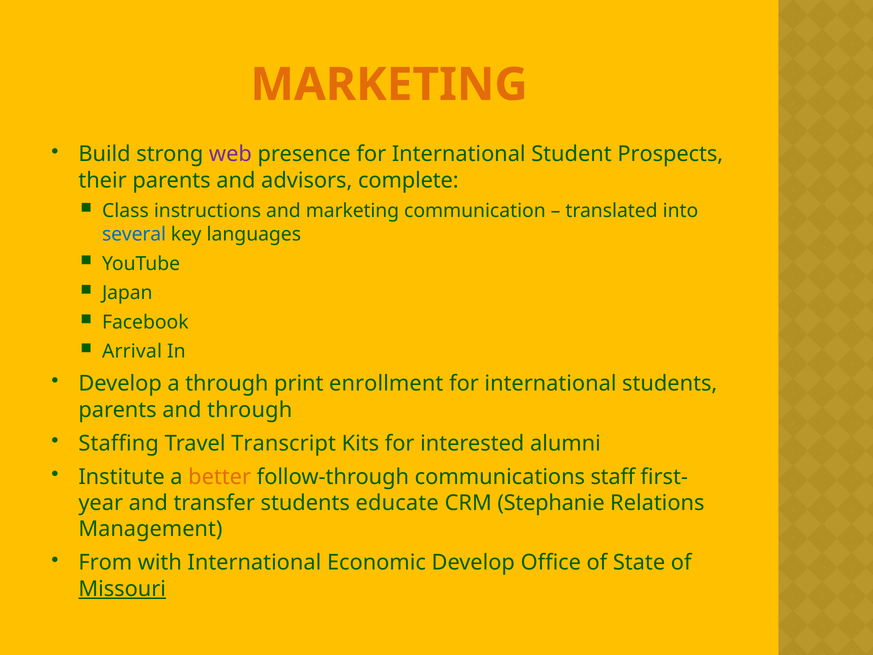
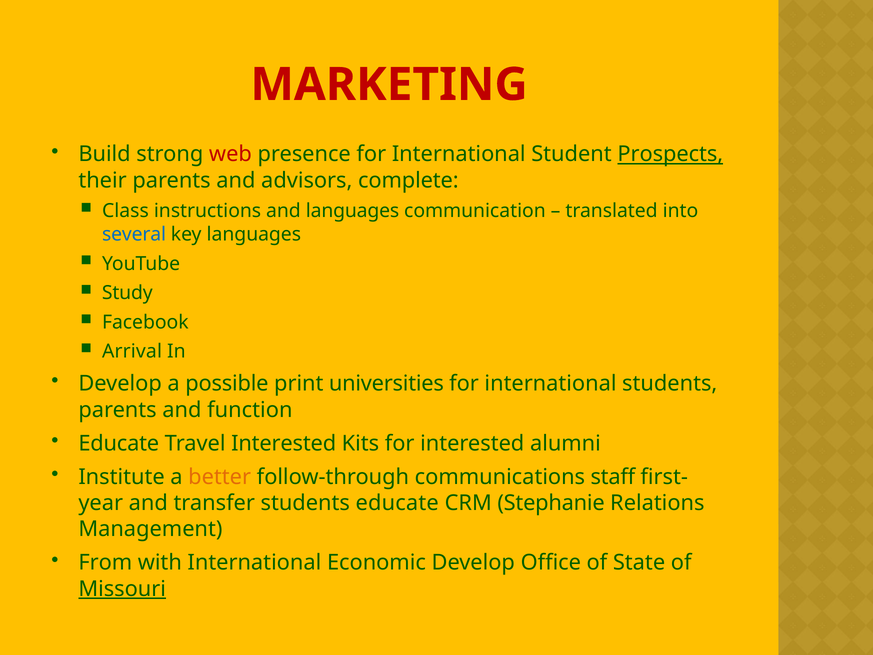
MARKETING colour: orange -> red (389, 85)
web colour: purple -> red (230, 154)
Prospects underline: none -> present (670, 154)
and marketing: marketing -> languages (353, 211)
Japan: Japan -> Study (127, 293)
a through: through -> possible (227, 384)
enrollment: enrollment -> universities (386, 384)
and through: through -> function (250, 410)
Staffing: Staffing -> Educate (119, 443)
Travel Transcript: Transcript -> Interested (284, 443)
